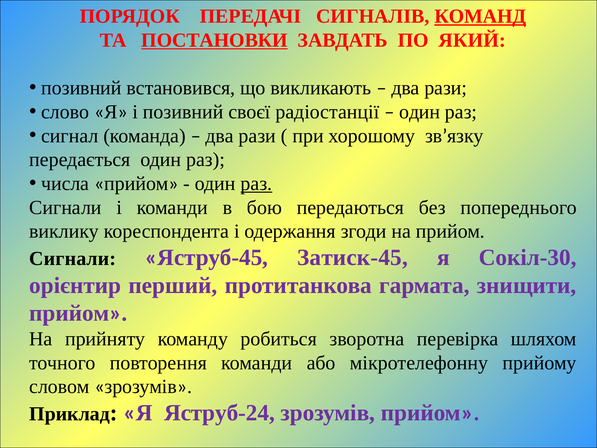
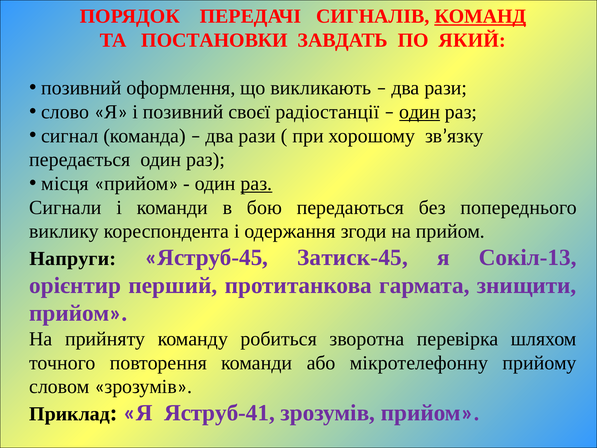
ПОСТАНОВКИ underline: present -> none (215, 40)
встановився: встановився -> оформлення (181, 88)
один underline: none -> present (420, 112)
числа: числа -> місця (65, 184)
Сигнали: Сигнали -> Напруги (73, 258)
Сокіл-30: Сокіл-30 -> Сокіл-13 (528, 257)
Яструб-24: Яструб-24 -> Яструб-41 (219, 413)
